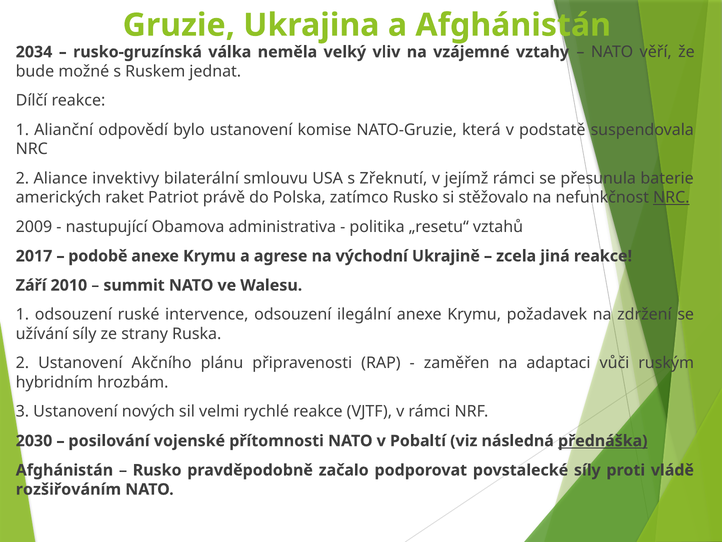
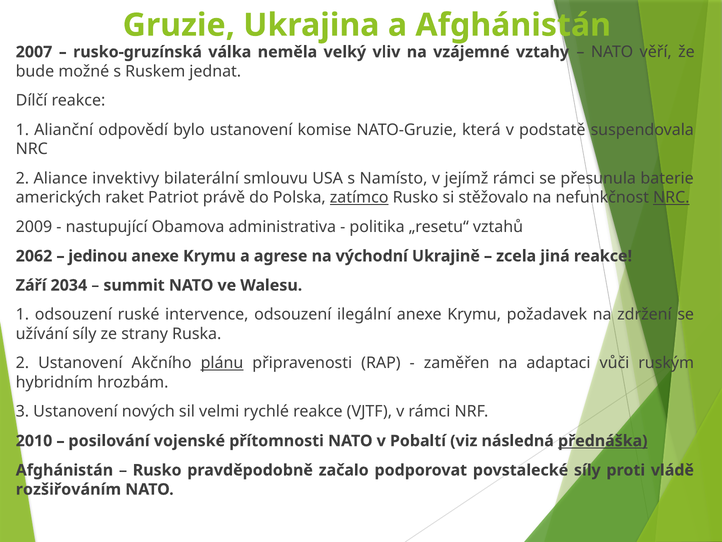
2034: 2034 -> 2007 (34, 52)
Zřeknutí: Zřeknutí -> Namísto (394, 178)
zatímco underline: none -> present (359, 197)
2017: 2017 -> 2062 (34, 256)
podobě: podobě -> jedinou (98, 256)
2010: 2010 -> 2034 (69, 285)
plánu underline: none -> present (222, 363)
2030: 2030 -> 2010 (34, 441)
